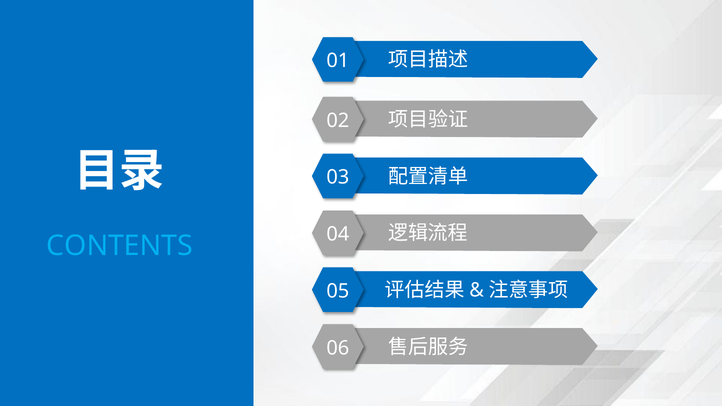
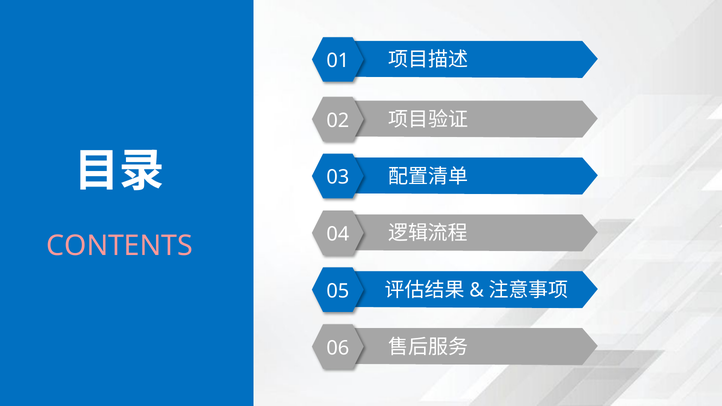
CONTENTS colour: light blue -> pink (120, 246)
